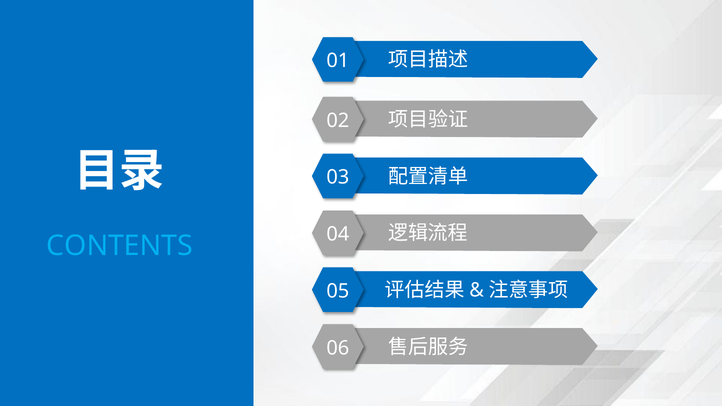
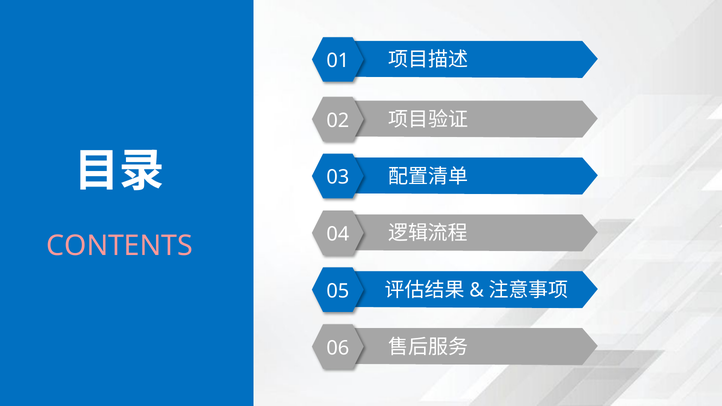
CONTENTS colour: light blue -> pink (120, 246)
